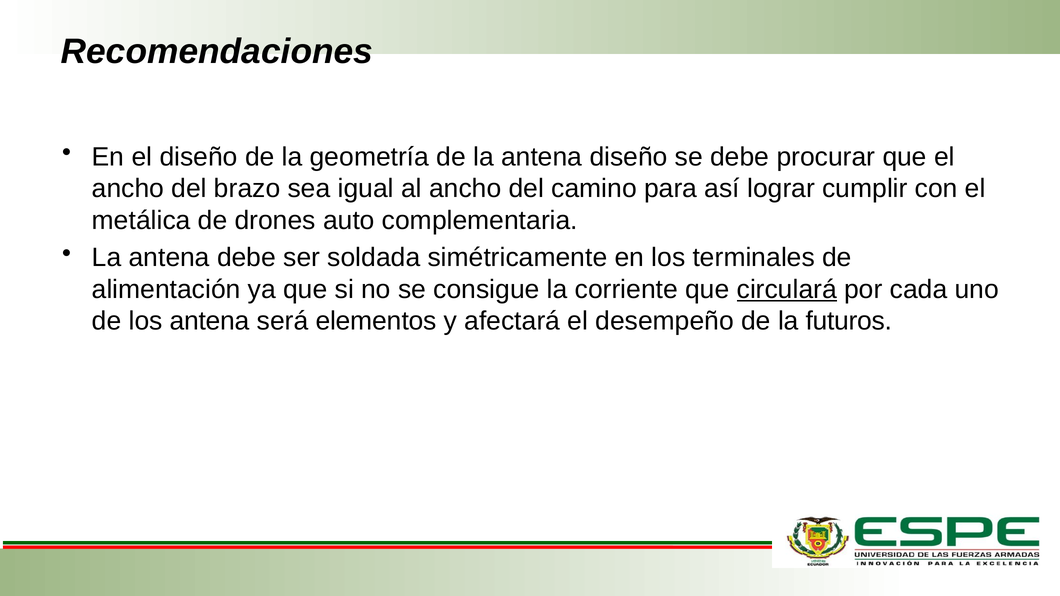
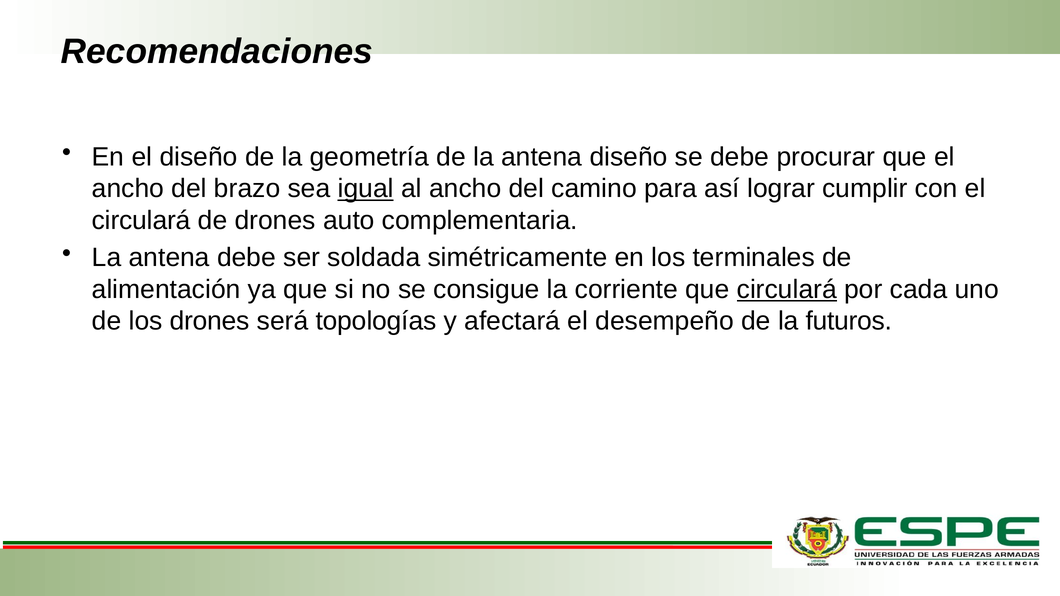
igual underline: none -> present (366, 189)
metálica: metálica -> circulará (141, 221)
los antena: antena -> drones (210, 321)
elementos: elementos -> topologías (376, 321)
